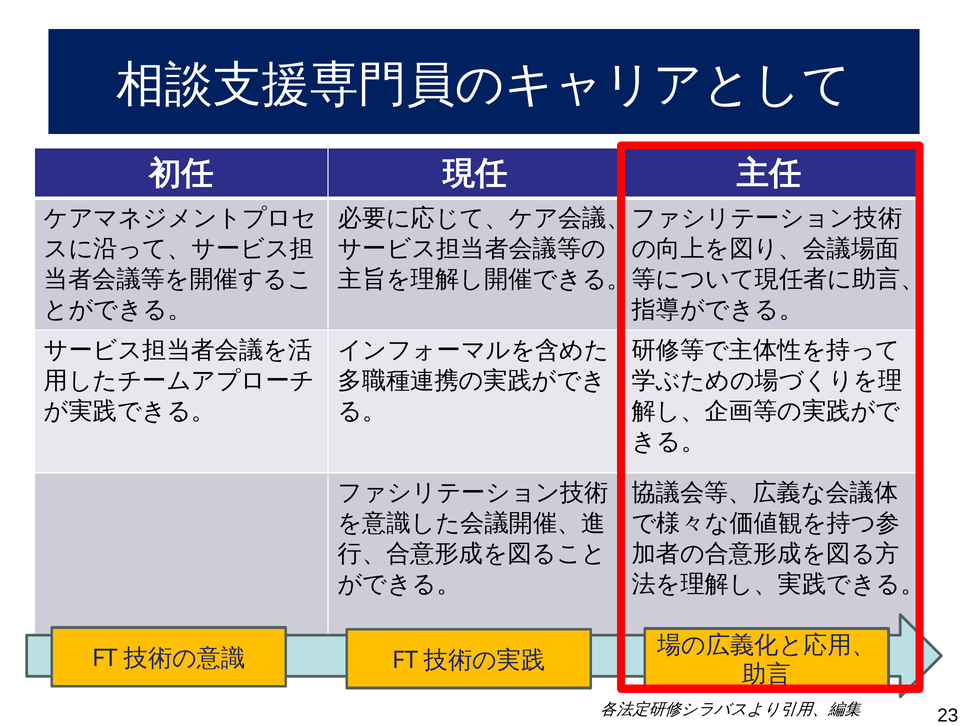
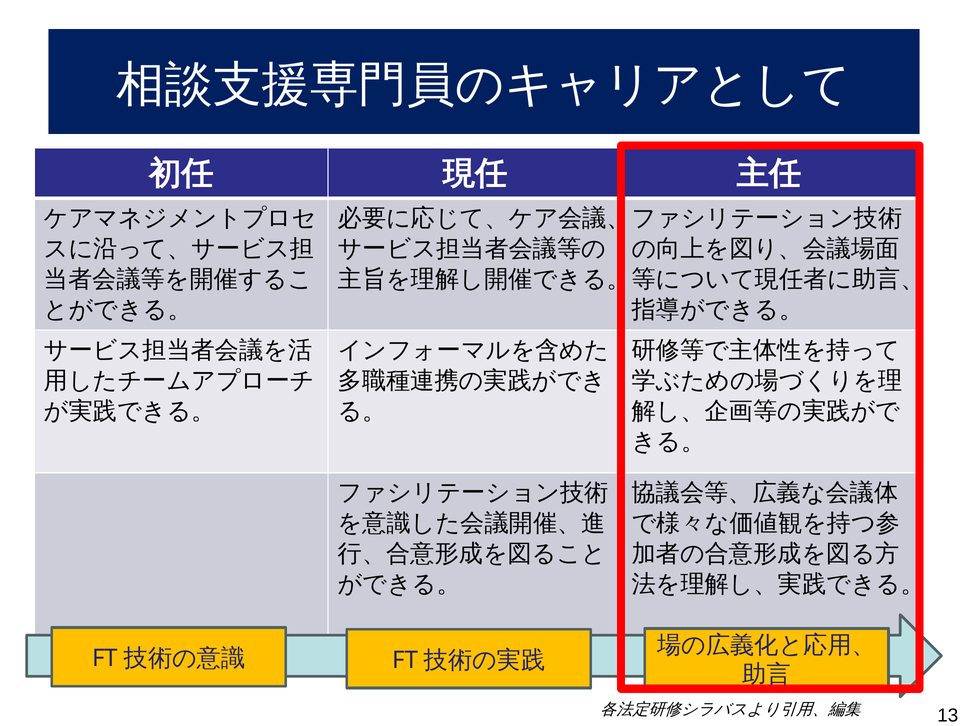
23: 23 -> 13 (948, 716)
